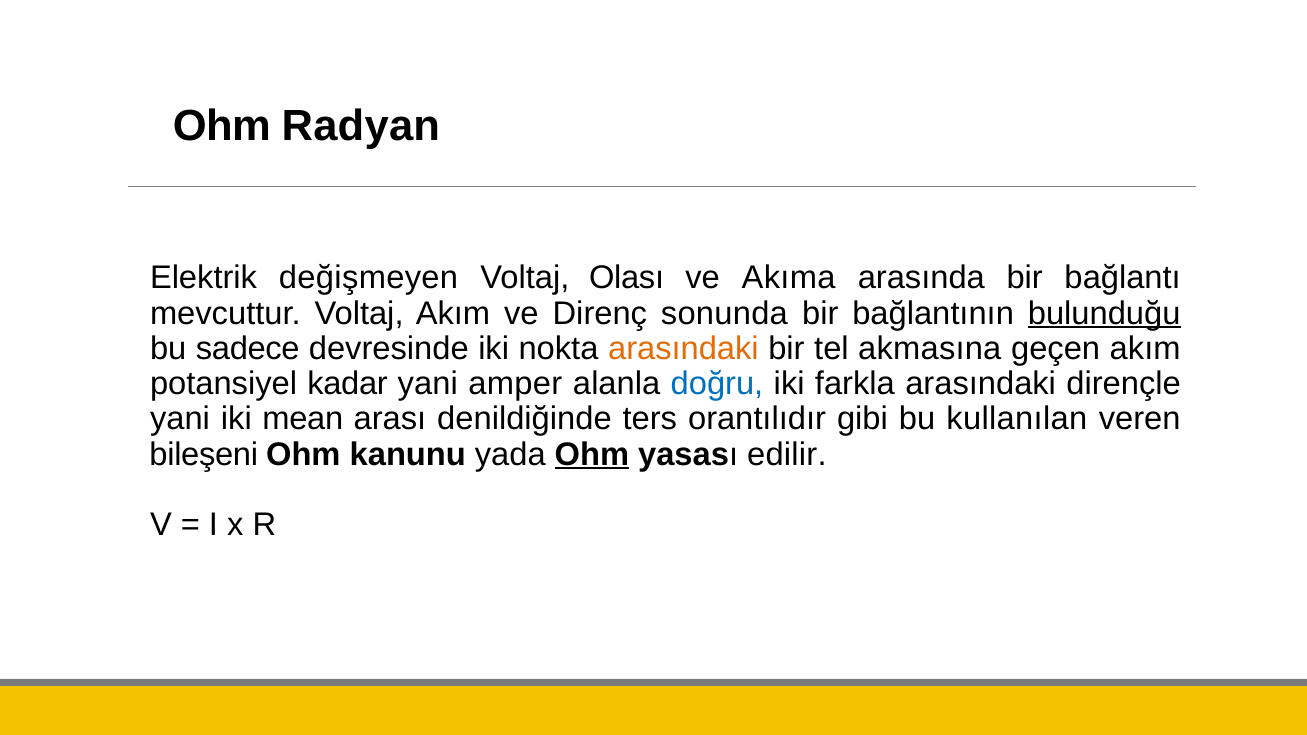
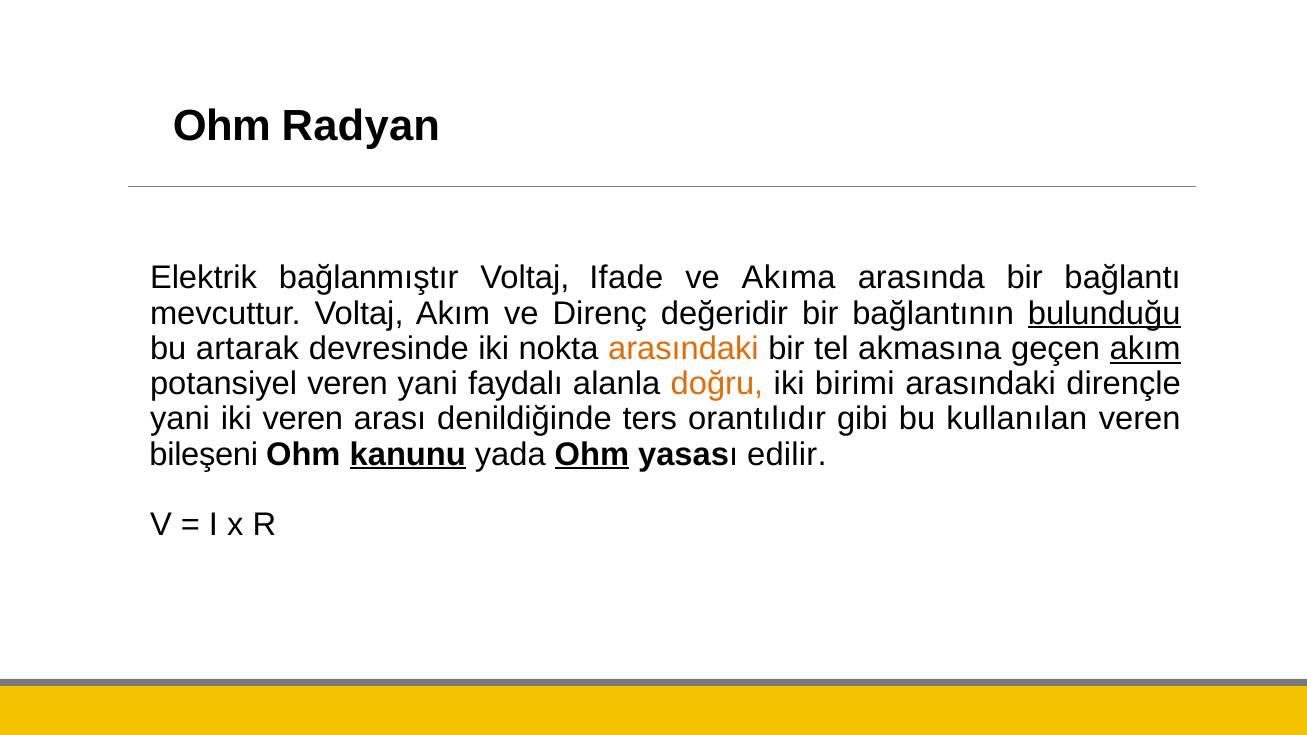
değişmeyen: değişmeyen -> bağlanmıştır (369, 278)
Olası: Olası -> Ifade (626, 278)
sonunda: sonunda -> değeridir (725, 313)
sadece: sadece -> artarak (248, 349)
akım underline: none -> present (1145, 349)
potansiyel kadar: kadar -> veren (348, 384)
amper: amper -> faydalı (516, 384)
doğru colour: blue -> orange (717, 384)
farkla: farkla -> birimi (855, 384)
iki mean: mean -> veren (303, 419)
kanunu underline: none -> present (408, 454)
